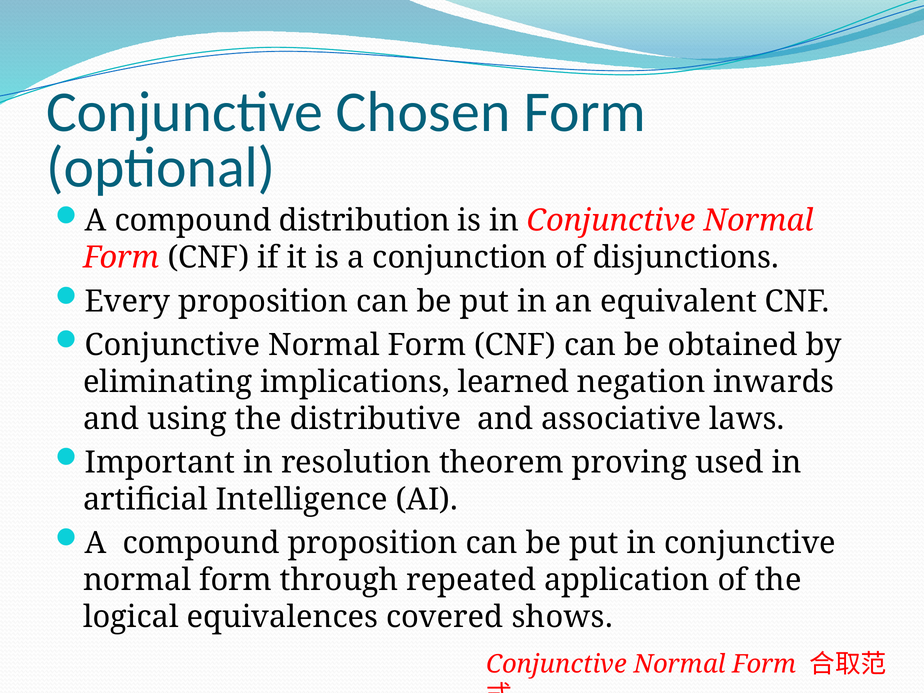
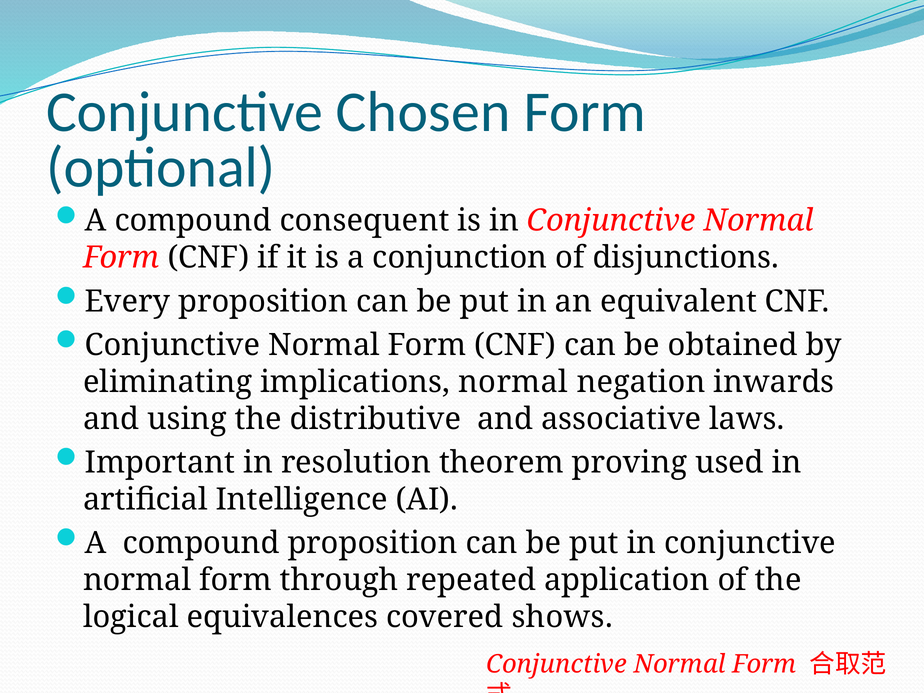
distribution: distribution -> consequent (364, 221)
implications learned: learned -> normal (513, 382)
